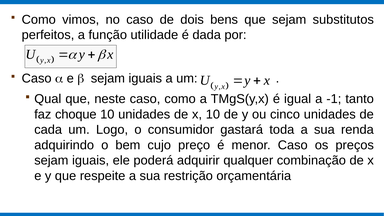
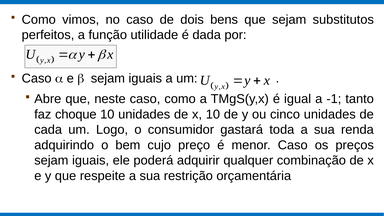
Qual: Qual -> Abre (48, 99)
